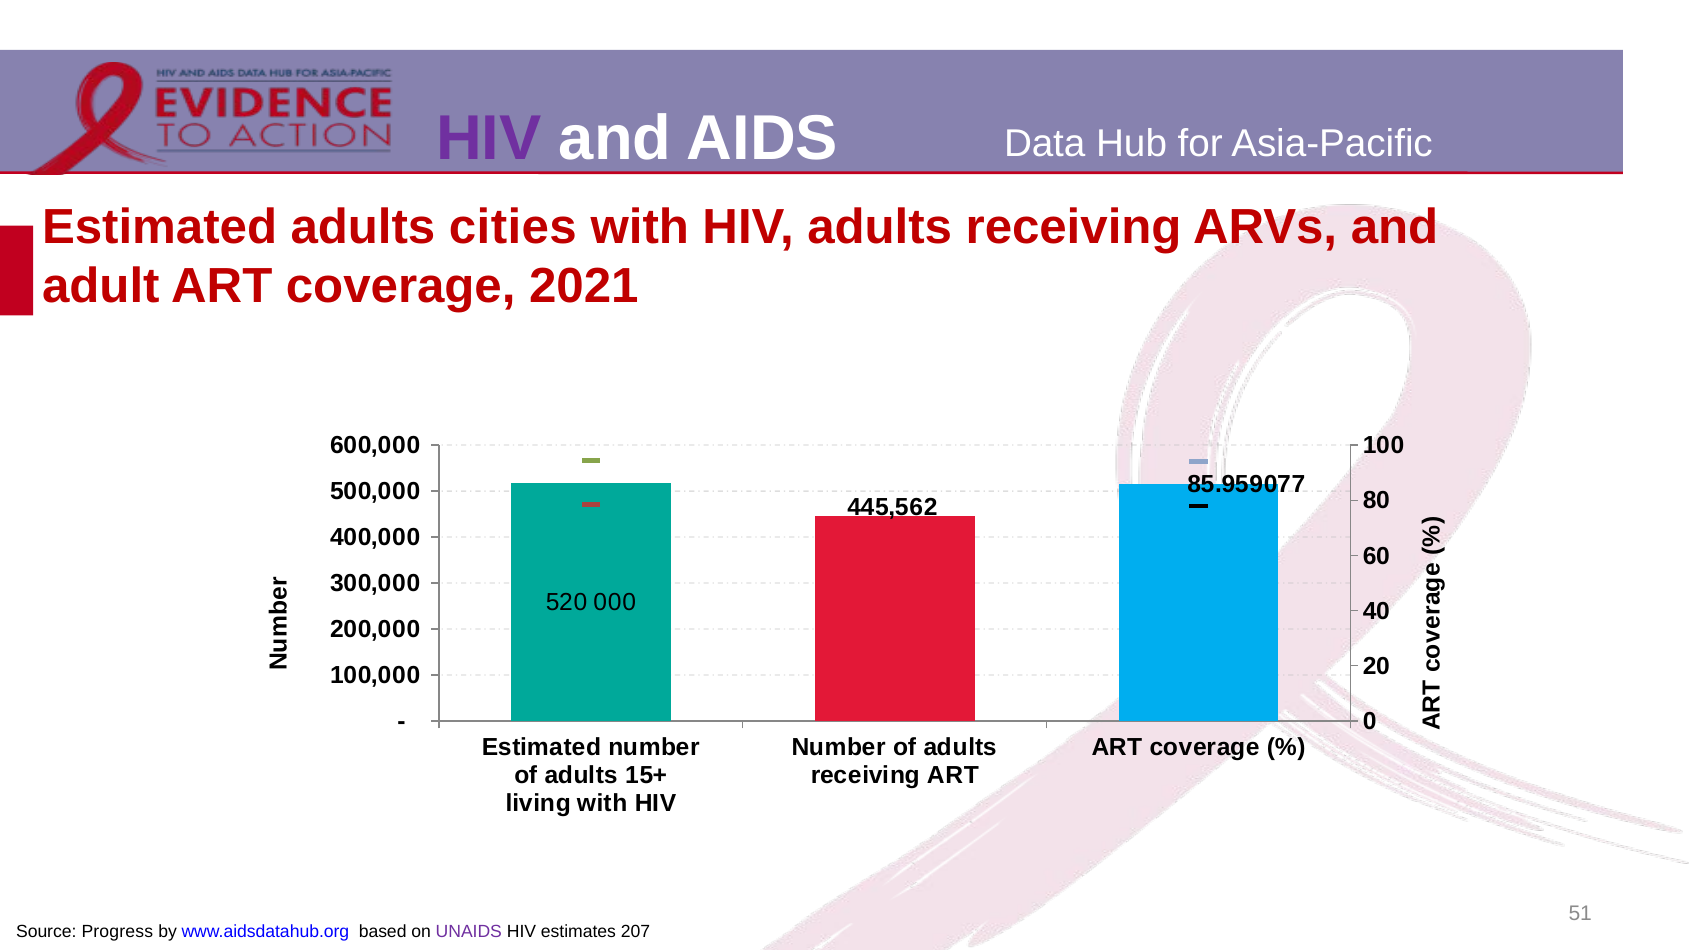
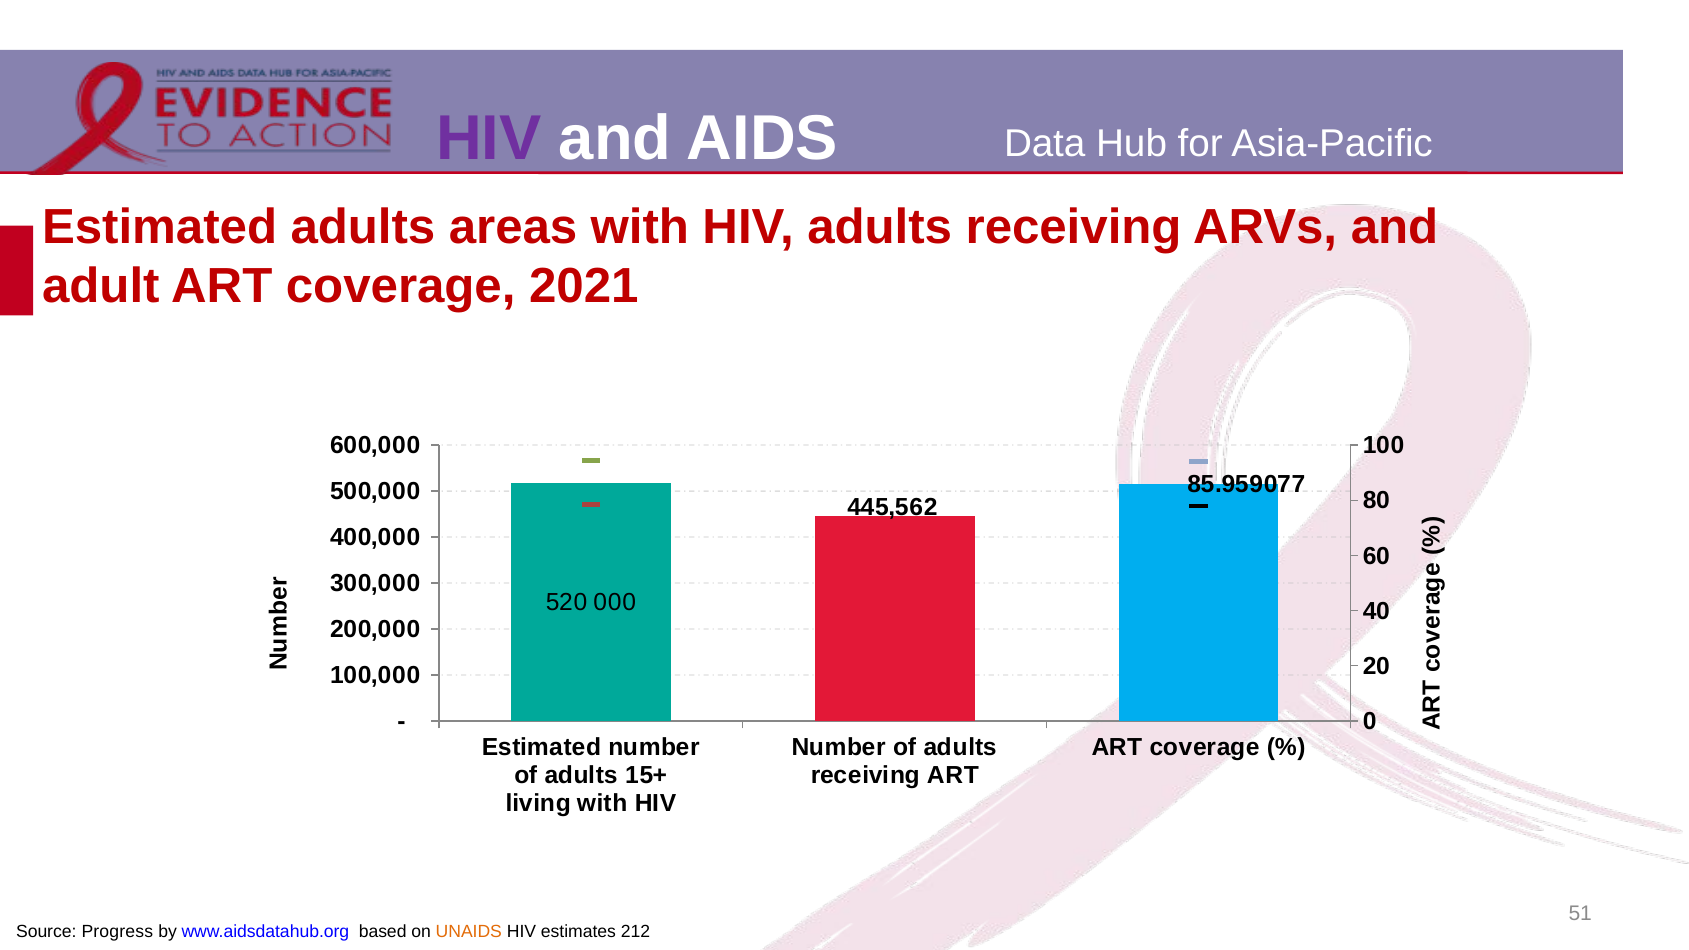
cities: cities -> areas (513, 227)
UNAIDS colour: purple -> orange (469, 932)
207: 207 -> 212 (635, 932)
